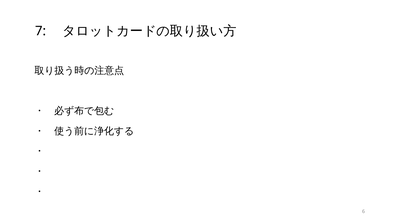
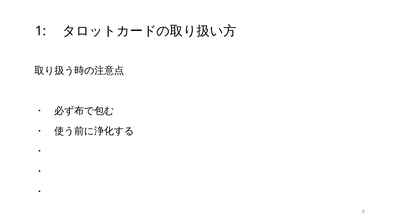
7: 7 -> 1 (41, 31)
